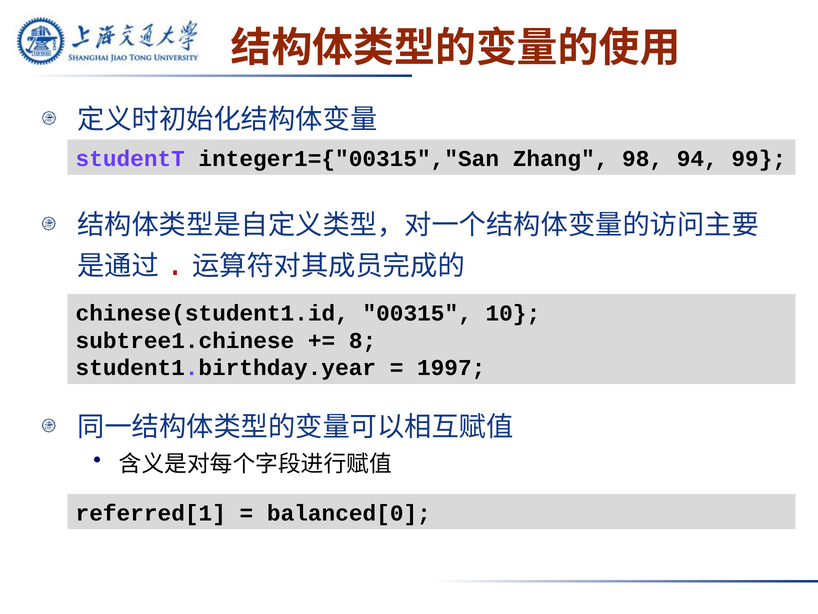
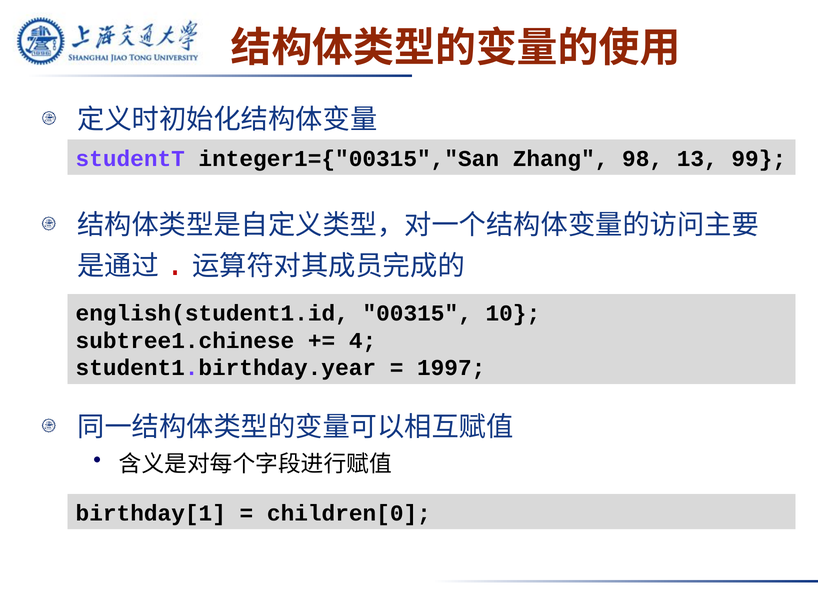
94: 94 -> 13 (697, 159)
chinese(student1.id: chinese(student1.id -> english(student1.id (212, 313)
8: 8 -> 4 (363, 340)
referred[1: referred[1 -> birthday[1 (151, 513)
balanced[0: balanced[0 -> children[0 (349, 513)
